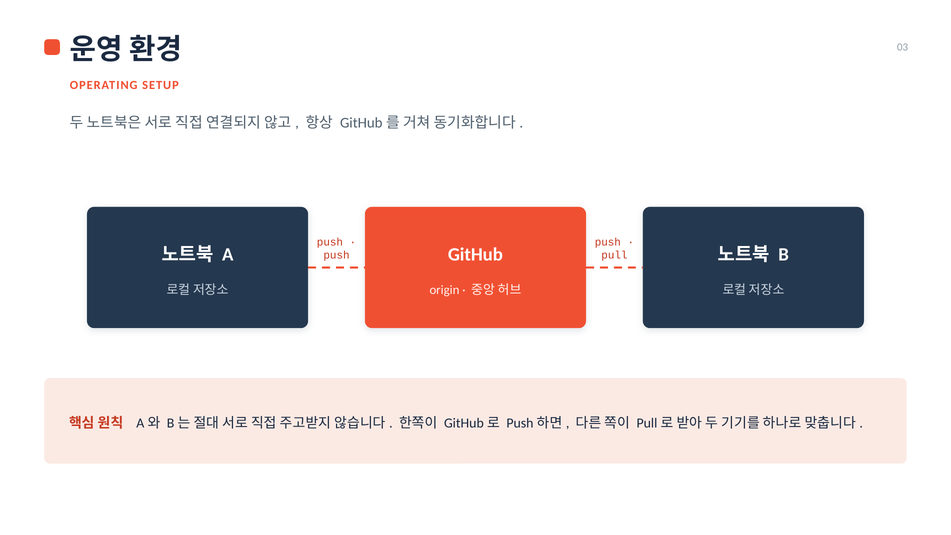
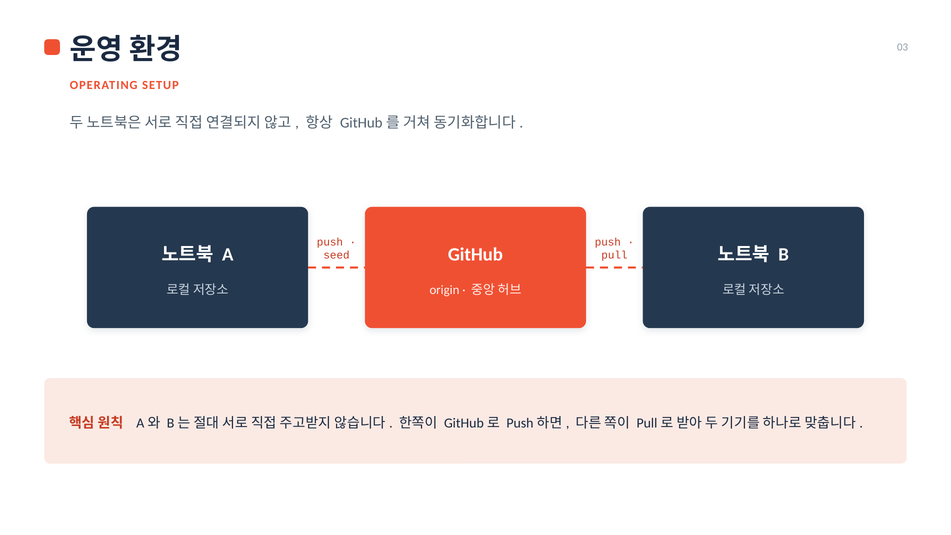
push: push -> seed (337, 255)
